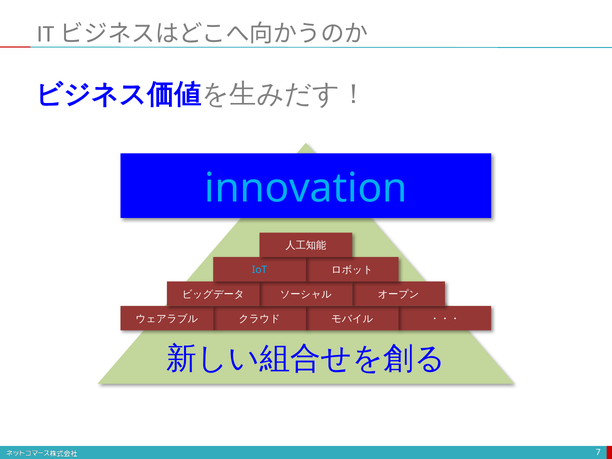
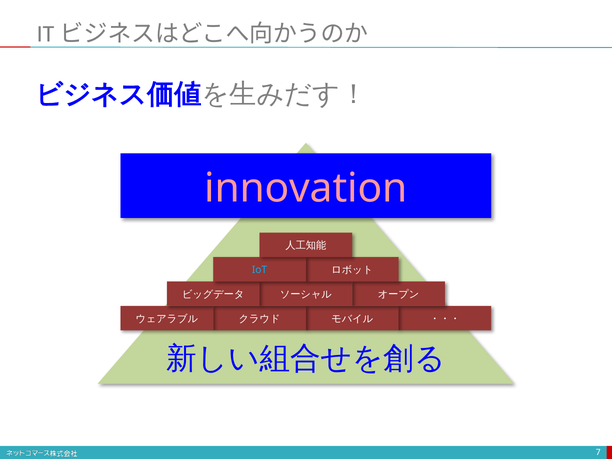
innovation colour: light blue -> pink (306, 188)
